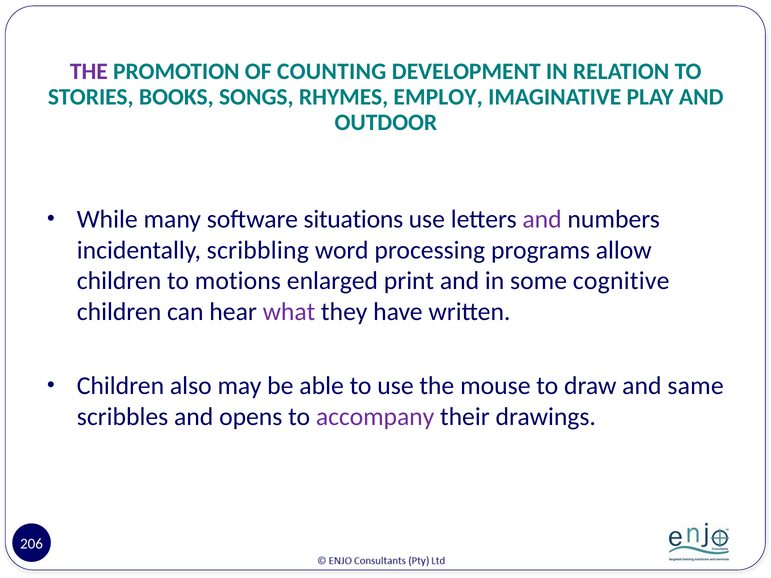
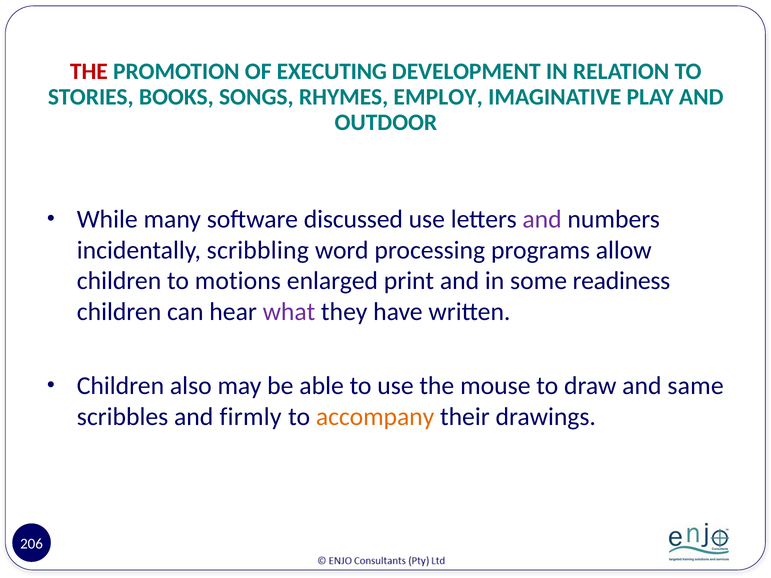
THE colour: purple -> red (89, 72)
COUNTING: COUNTING -> EXECUTING (332, 72)
situations: situations -> discussed (353, 219)
cognitive: cognitive -> readiness (621, 281)
opens: opens -> firmly (251, 417)
accompany colour: purple -> orange (375, 417)
